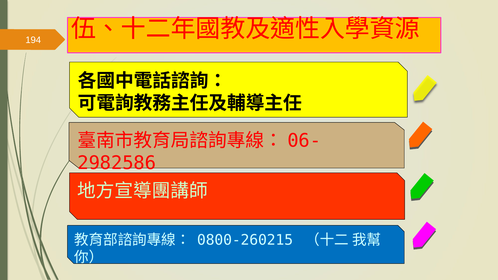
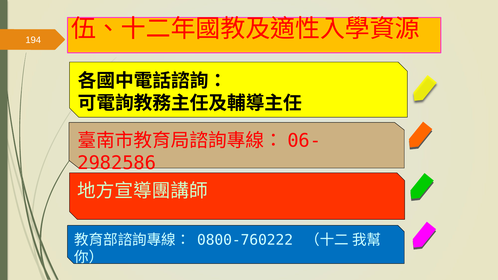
0800-260215: 0800-260215 -> 0800-760222 (245, 240)
